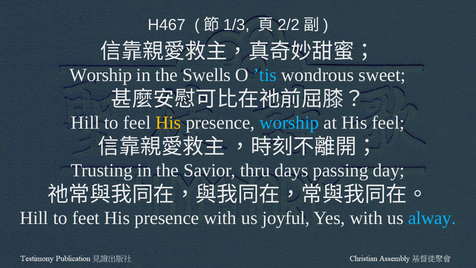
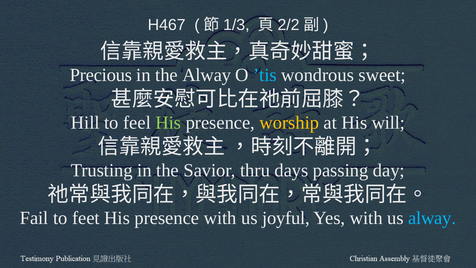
Worship: Worship -> Precious (101, 75)
the Swells: Swells -> Alway (207, 75)
His colour: yellow -> light green (168, 123)
worship colour: light blue -> yellow (289, 123)
His feel: feel -> will (388, 123)
Hill: Hill -> Fail (34, 218)
